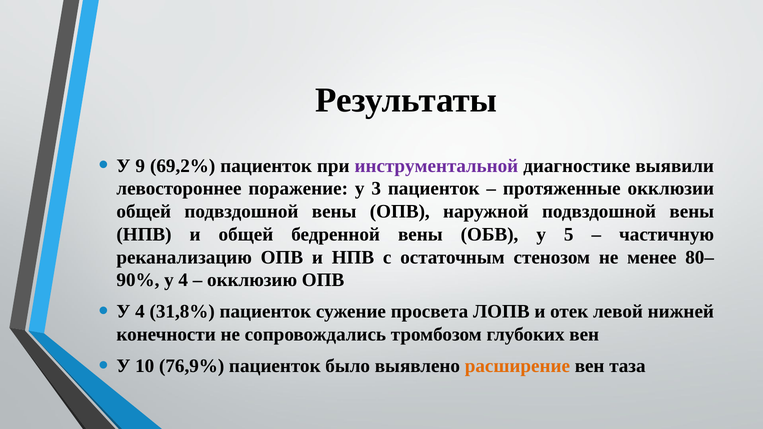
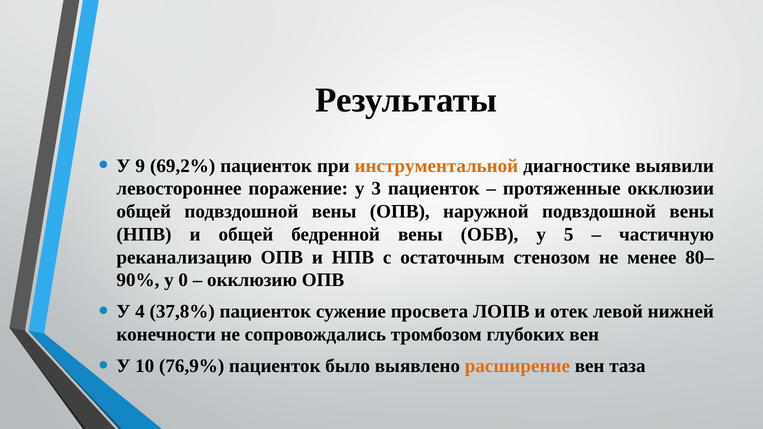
инструментальной colour: purple -> orange (436, 166)
4: 4 -> 0 (183, 280)
31,8%: 31,8% -> 37,8% (182, 312)
